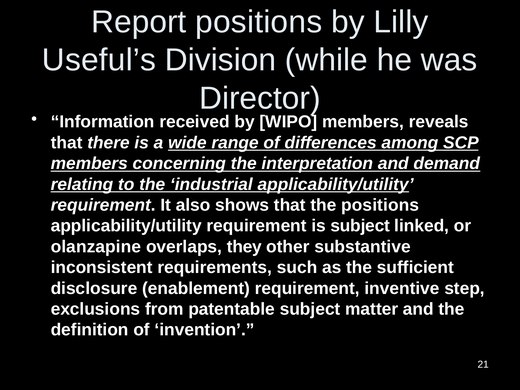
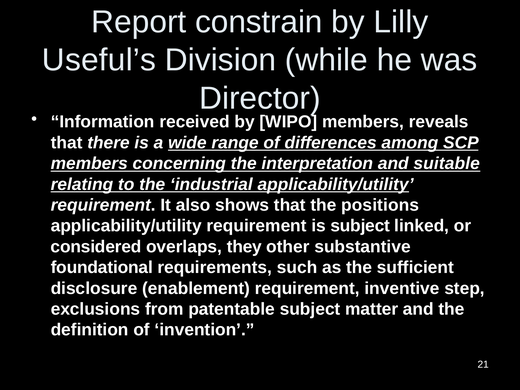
Report positions: positions -> constrain (259, 22)
demand: demand -> suitable (447, 163)
olanzapine: olanzapine -> considered (96, 247)
inconsistent: inconsistent -> foundational (102, 267)
